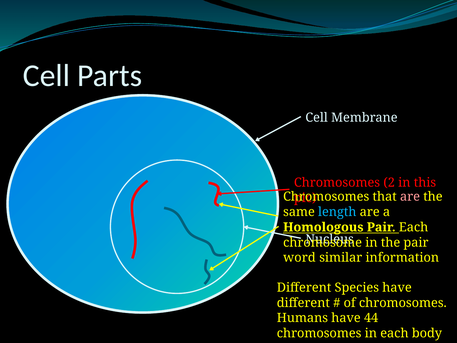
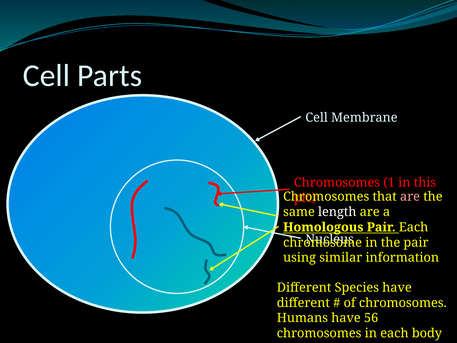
2: 2 -> 1 (389, 182)
length colour: light blue -> white (337, 212)
word: word -> using (300, 258)
44: 44 -> 56 (371, 318)
